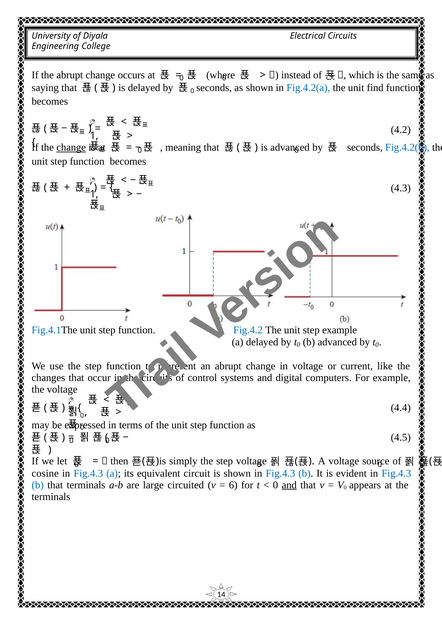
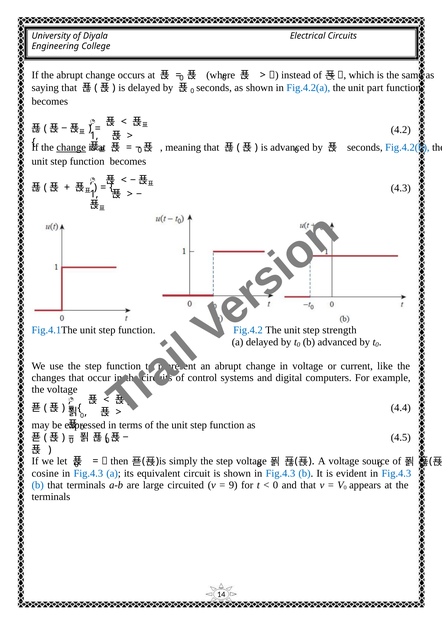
find: find -> part (375, 88)
step example: example -> strength (339, 330)
6: 6 -> 9 (233, 485)
and underline: present -> none (289, 485)
